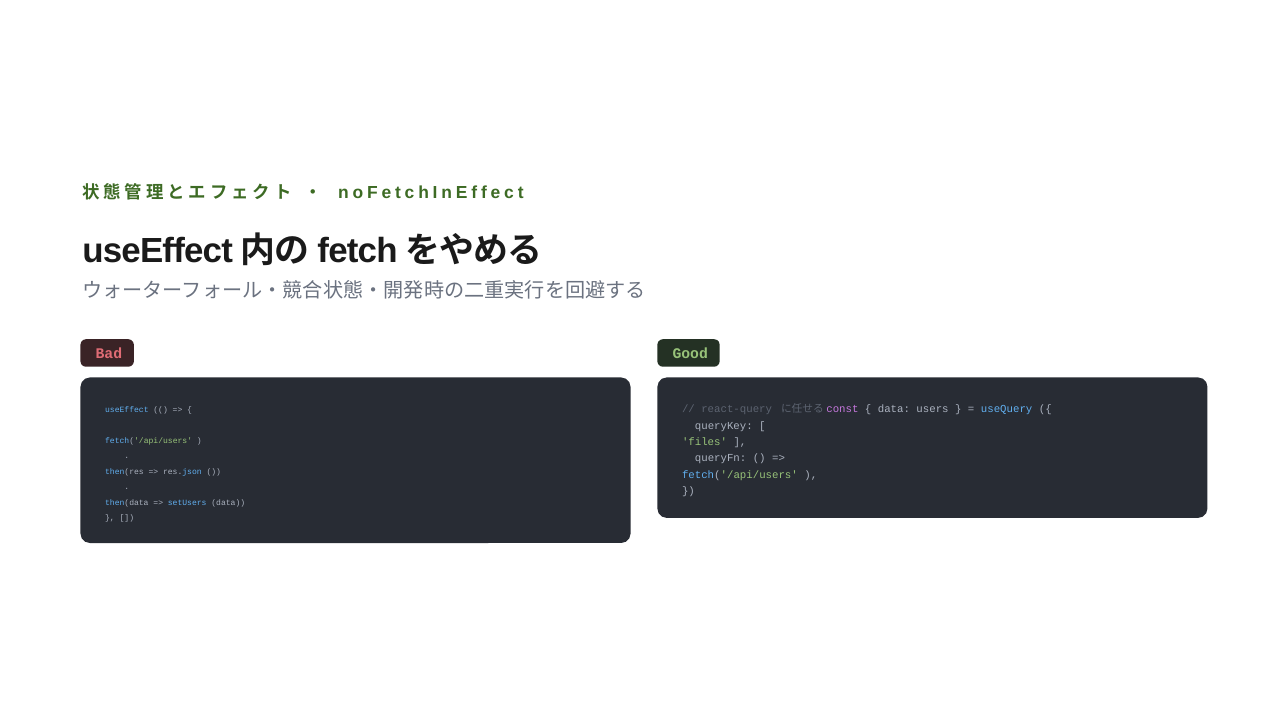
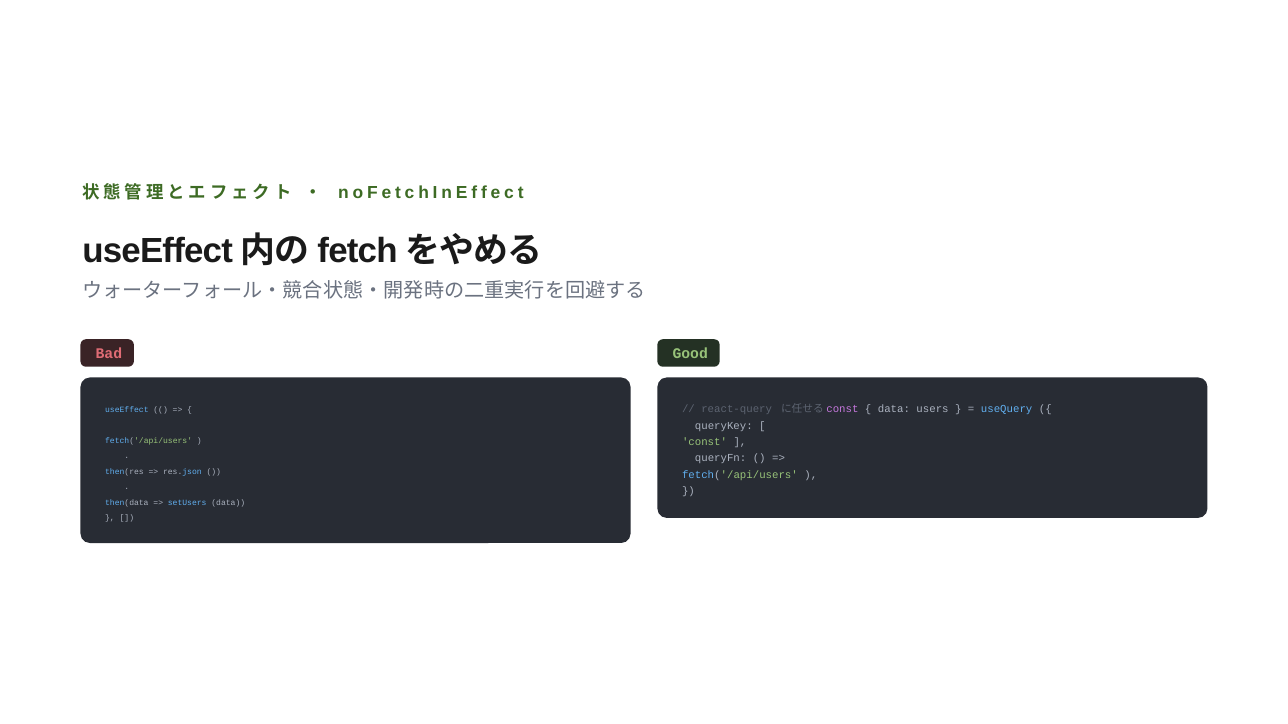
files: files -> const (705, 442)
